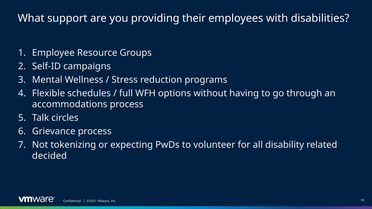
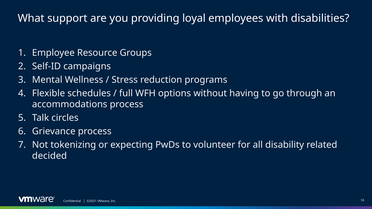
their: their -> loyal (194, 18)
